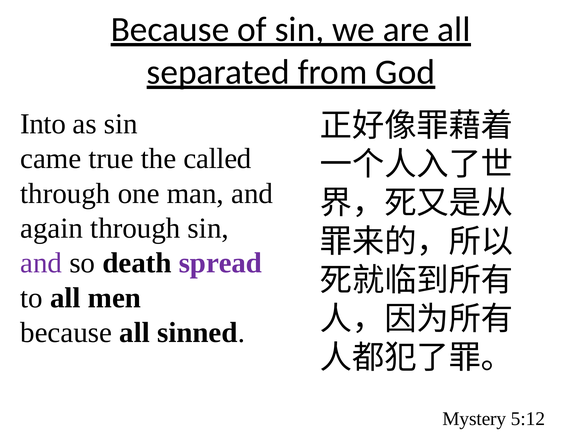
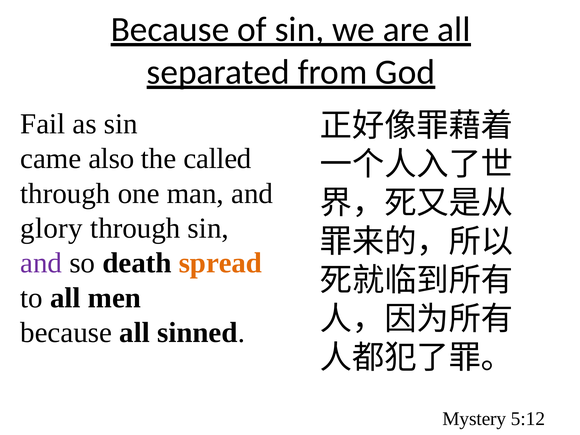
Into: Into -> Fail (43, 124)
true: true -> also (111, 159)
again: again -> glory (52, 228)
spread colour: purple -> orange (220, 263)
